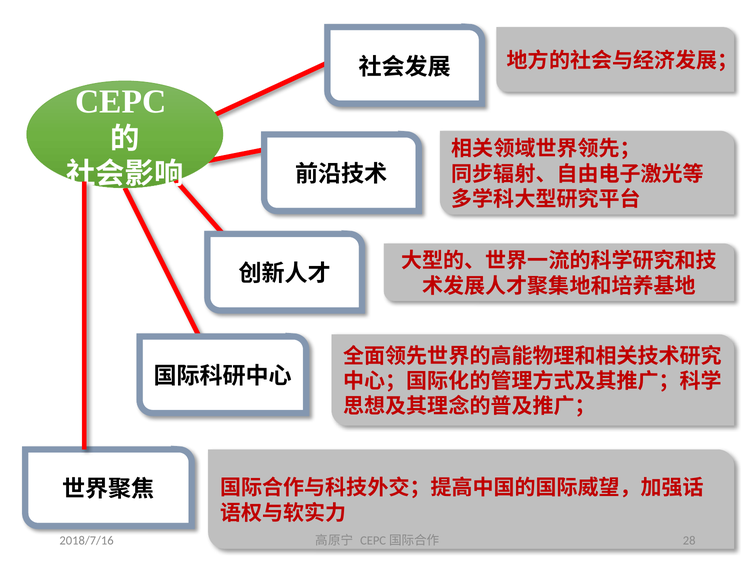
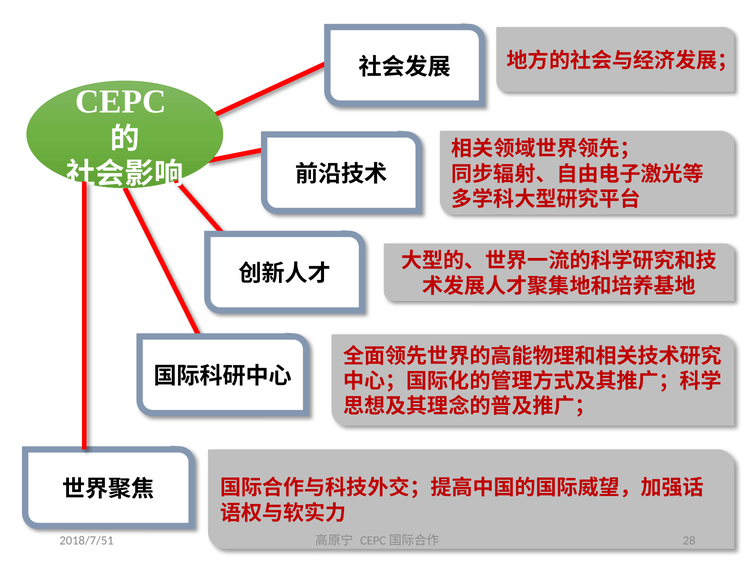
2018/7/16: 2018/7/16 -> 2018/7/51 (87, 541)
